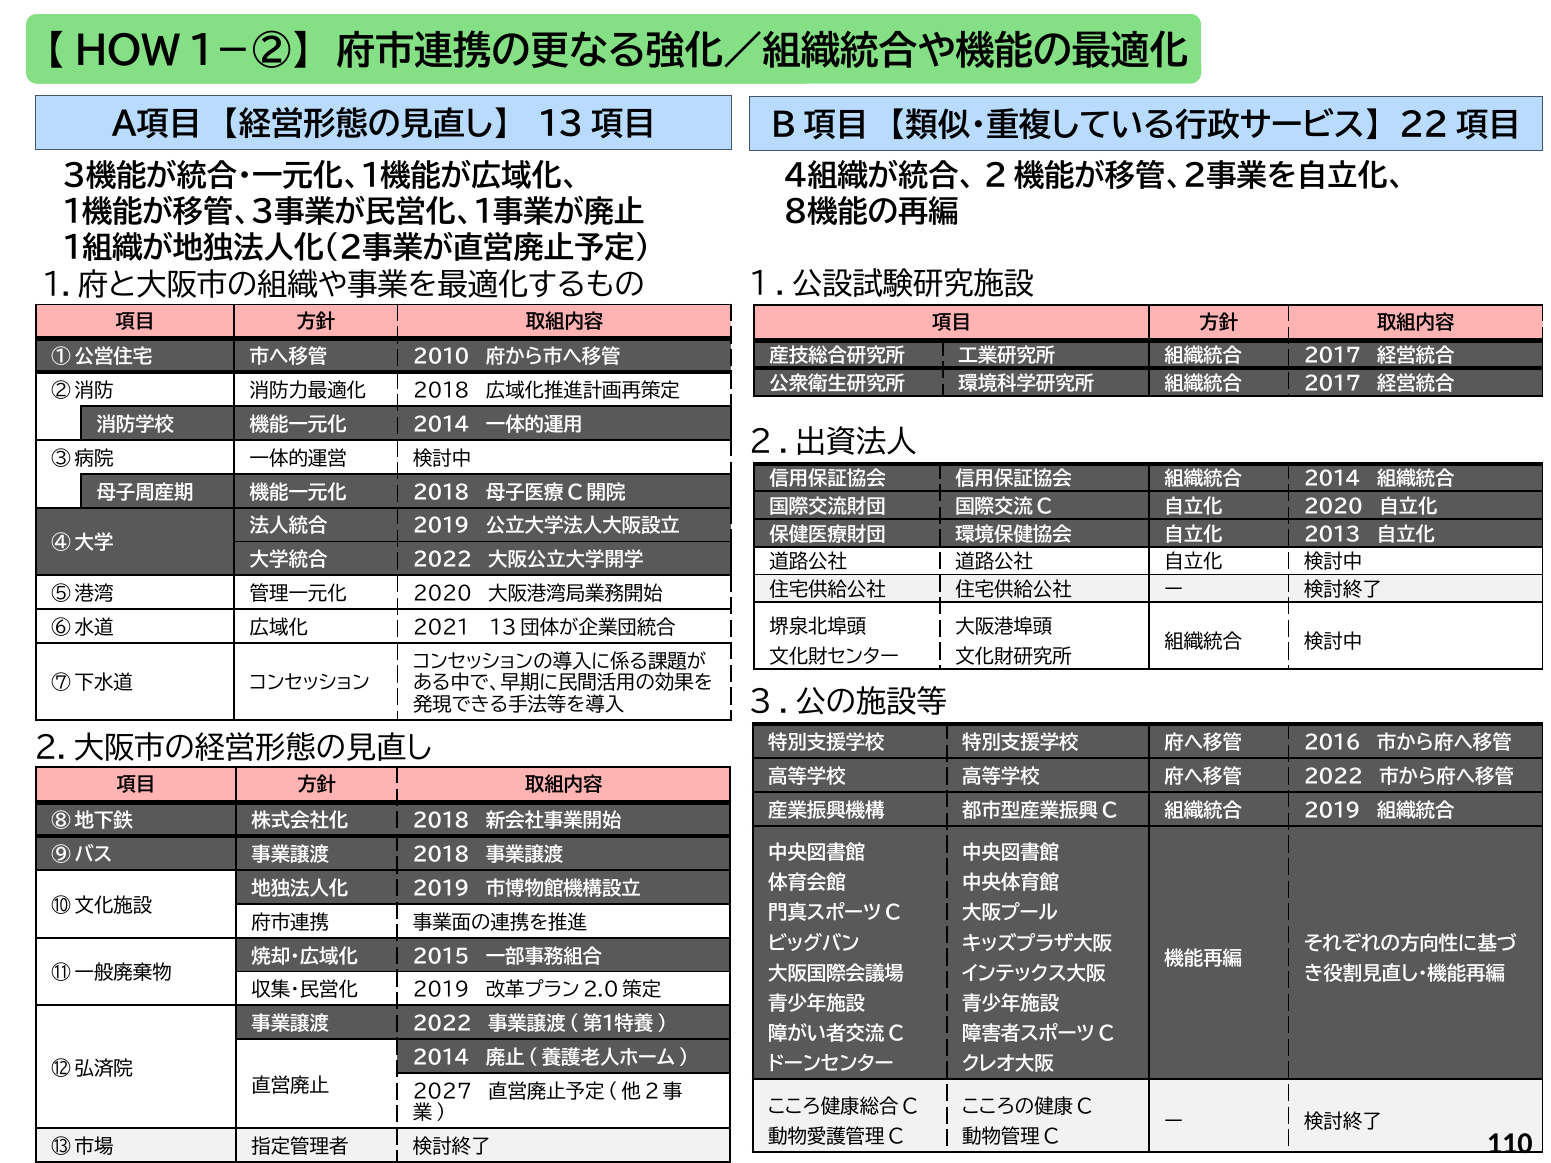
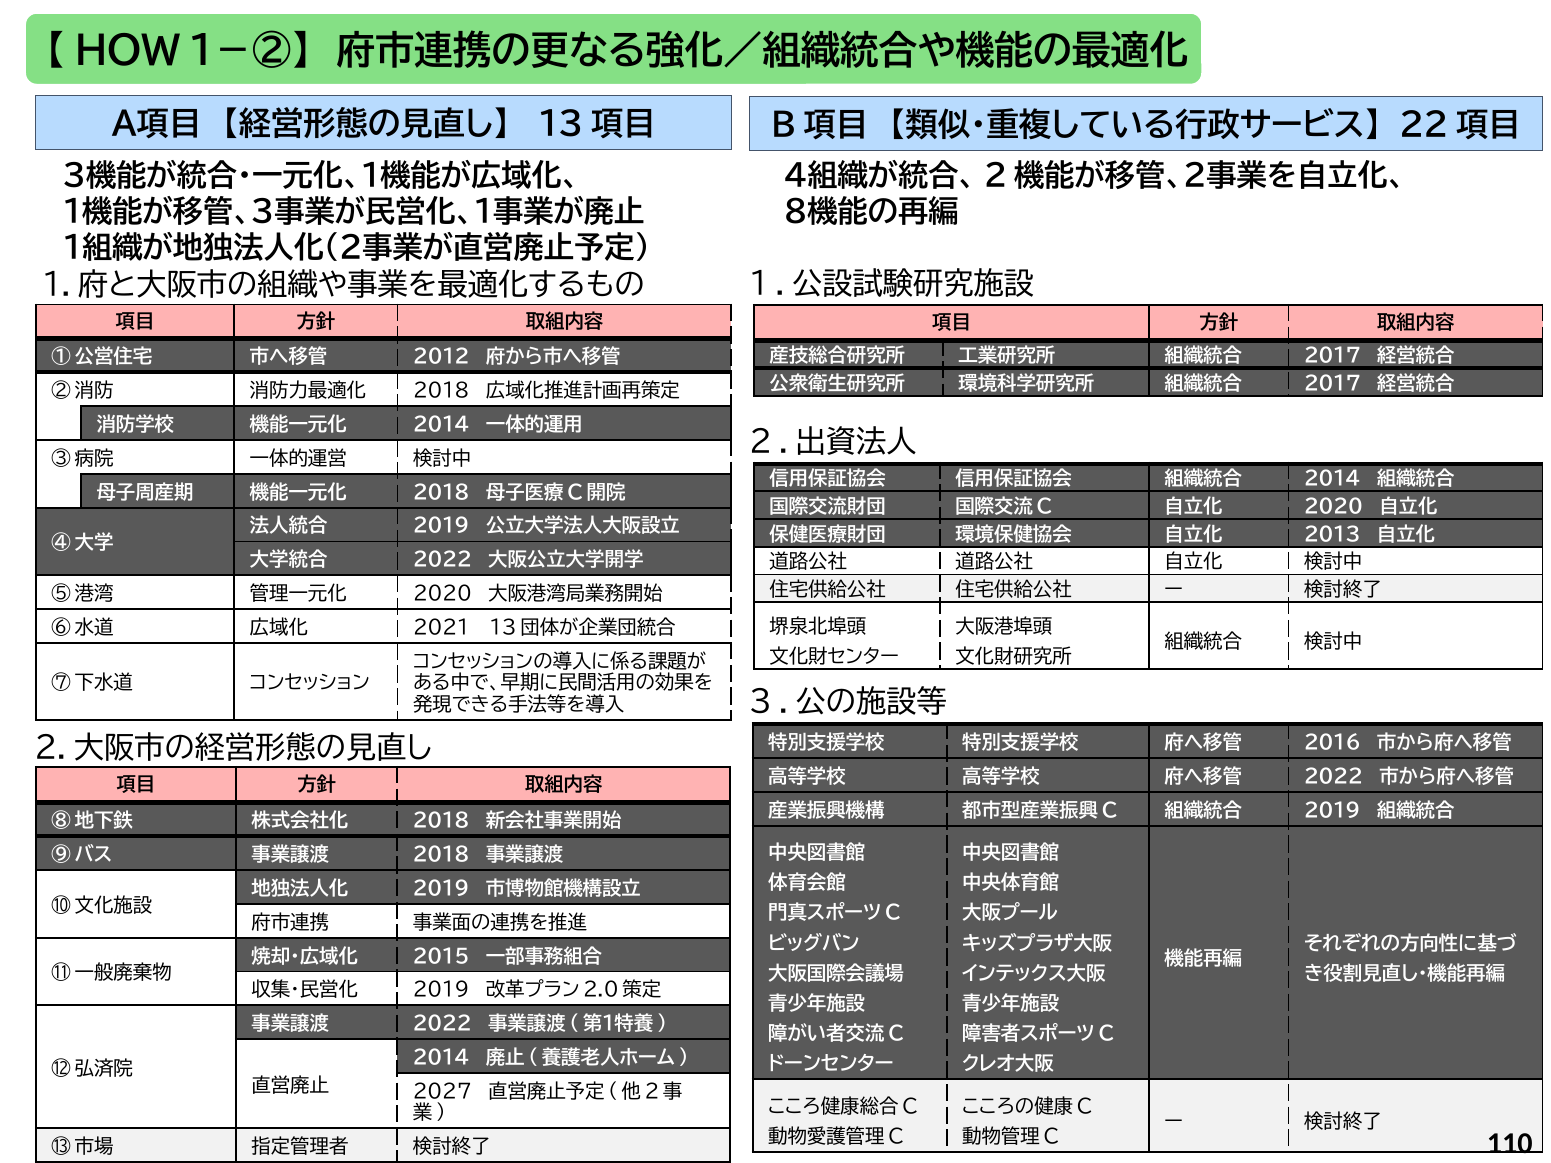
2010: 2010 -> 2012 (441, 357)
